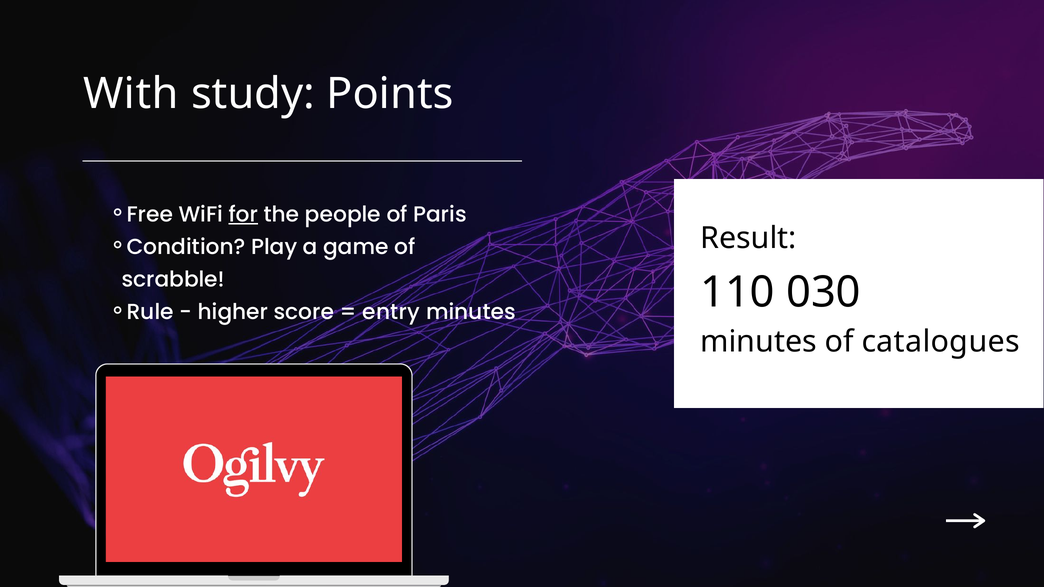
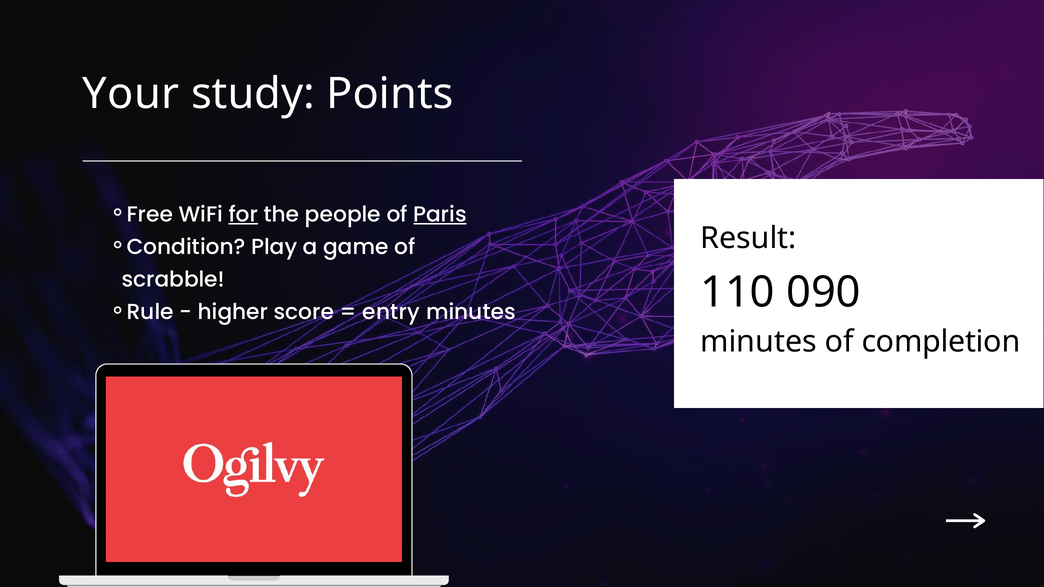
With: With -> Your (131, 94)
Paris underline: none -> present (440, 215)
030: 030 -> 090 (823, 292)
catalogues: catalogues -> completion (941, 342)
